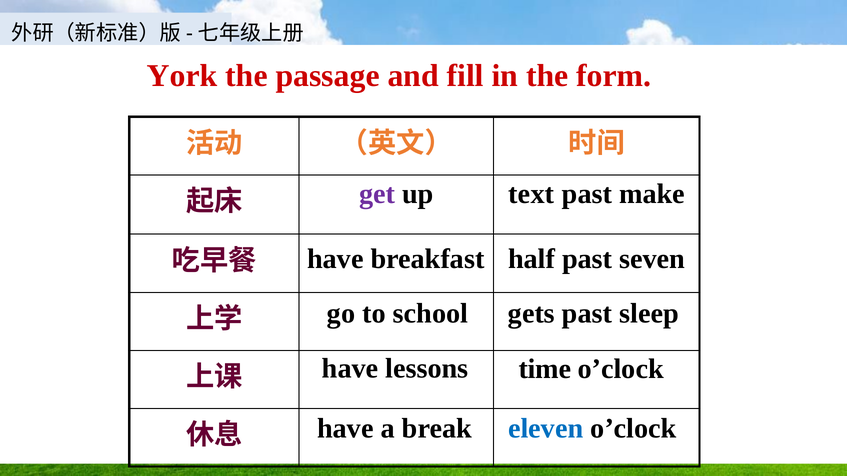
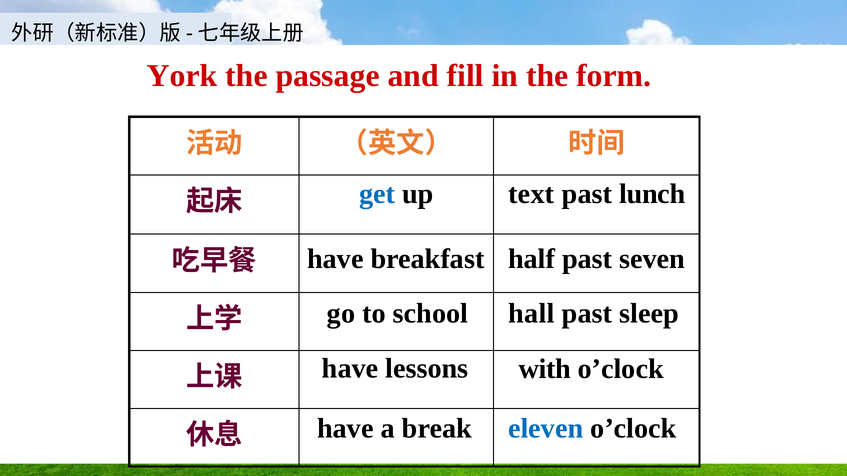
get colour: purple -> blue (377, 194)
make: make -> lunch (652, 194)
gets: gets -> hall (531, 314)
time: time -> with (545, 369)
